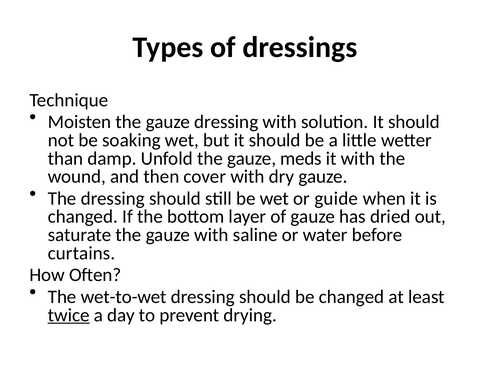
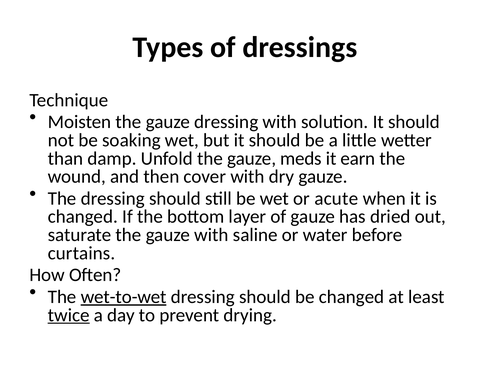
it with: with -> earn (358, 159)
guide: guide -> acute (336, 199)
wet-to-wet underline: none -> present (124, 297)
